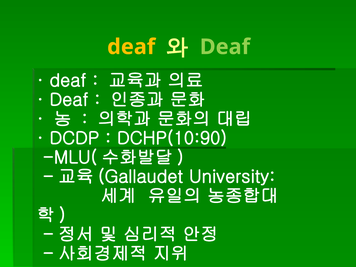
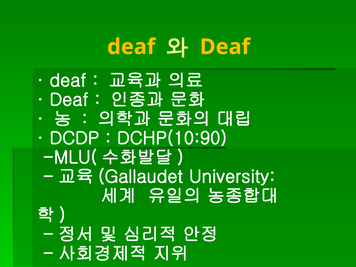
Deaf colour: light green -> yellow (225, 47)
